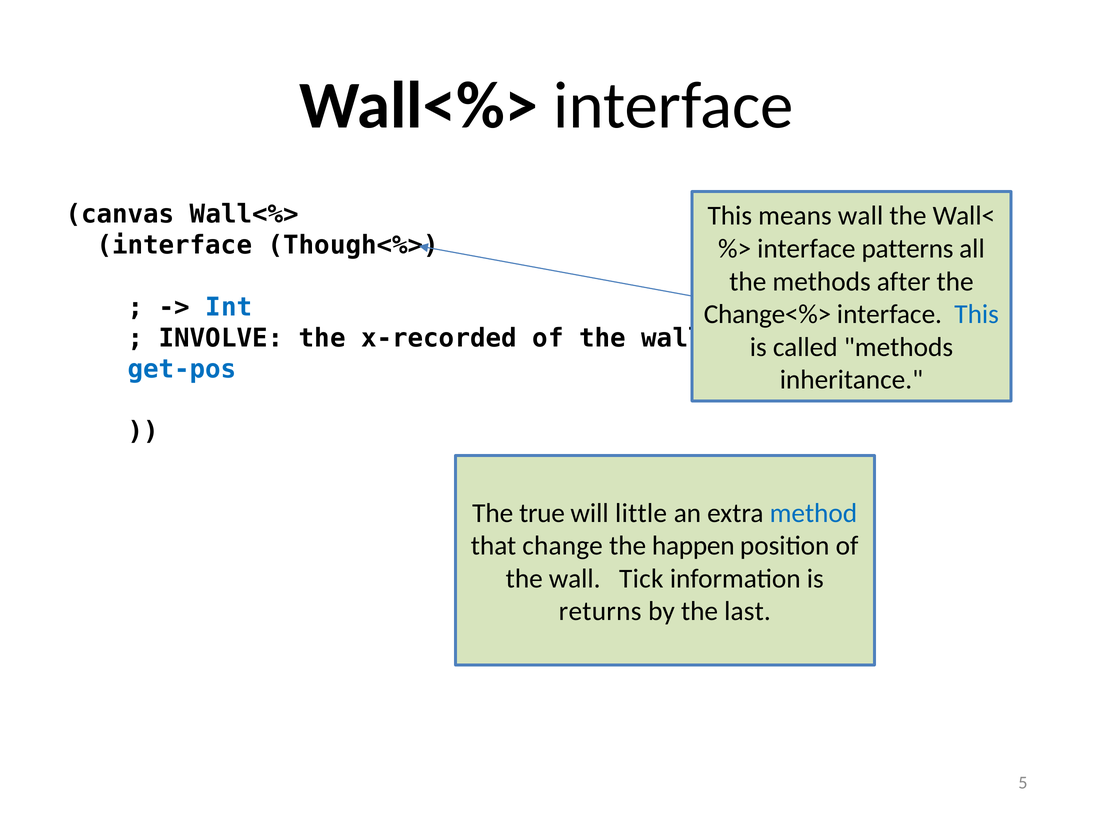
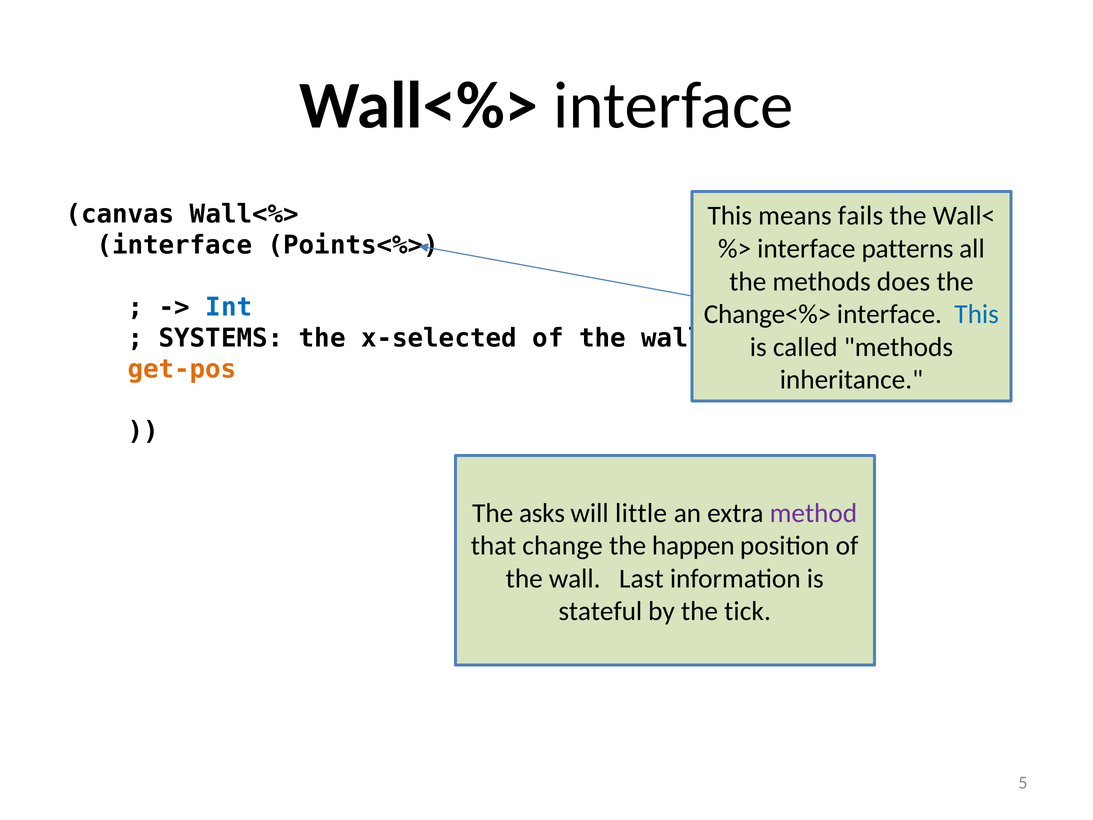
means wall: wall -> fails (861, 216)
Though<%>: Though<%> -> Points<%> (353, 245)
after: after -> does (903, 281)
INVOLVE: INVOLVE -> SYSTEMS (221, 338)
x-recorded: x-recorded -> x-selected (439, 338)
get-pos colour: blue -> orange (182, 369)
true: true -> asks (542, 513)
method colour: blue -> purple (813, 513)
Tick: Tick -> Last (641, 578)
returns: returns -> stateful (600, 611)
last: last -> tick (748, 611)
